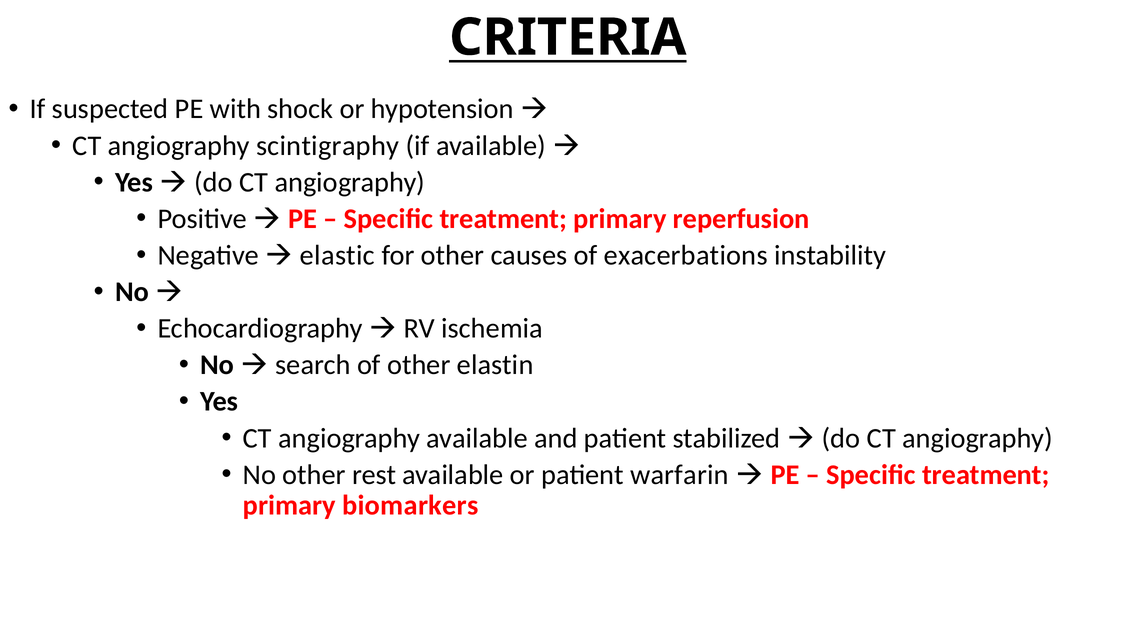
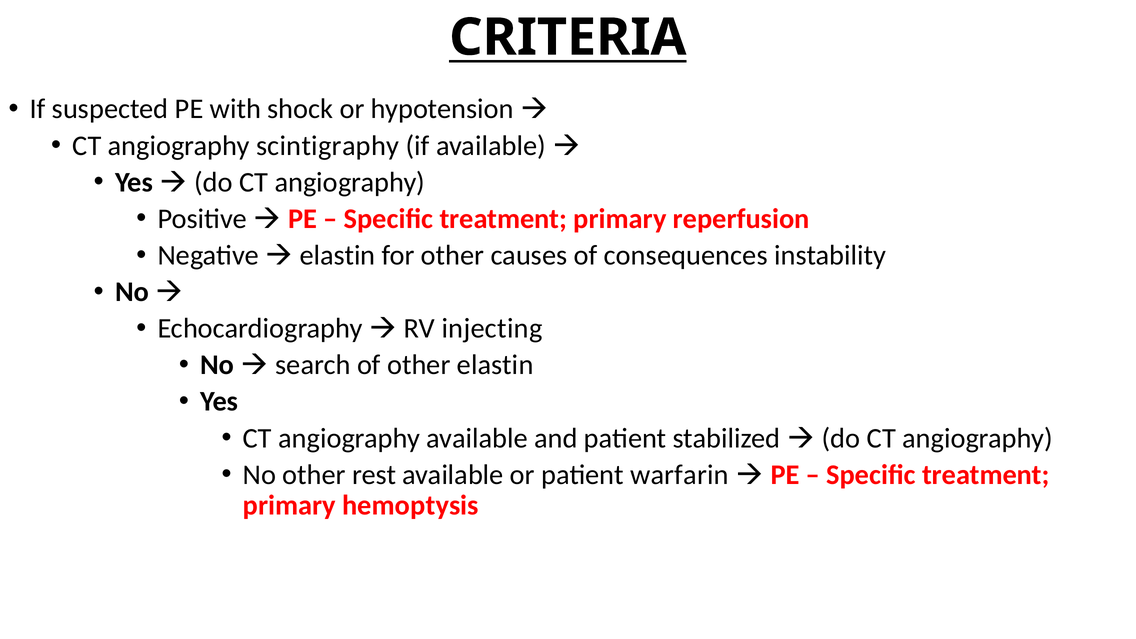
elastic: elastic -> elastin (338, 255)
exacerbations: exacerbations -> consequences (686, 255)
ischemia: ischemia -> injecting (492, 328)
biomarkers: biomarkers -> hemoptysis (410, 505)
